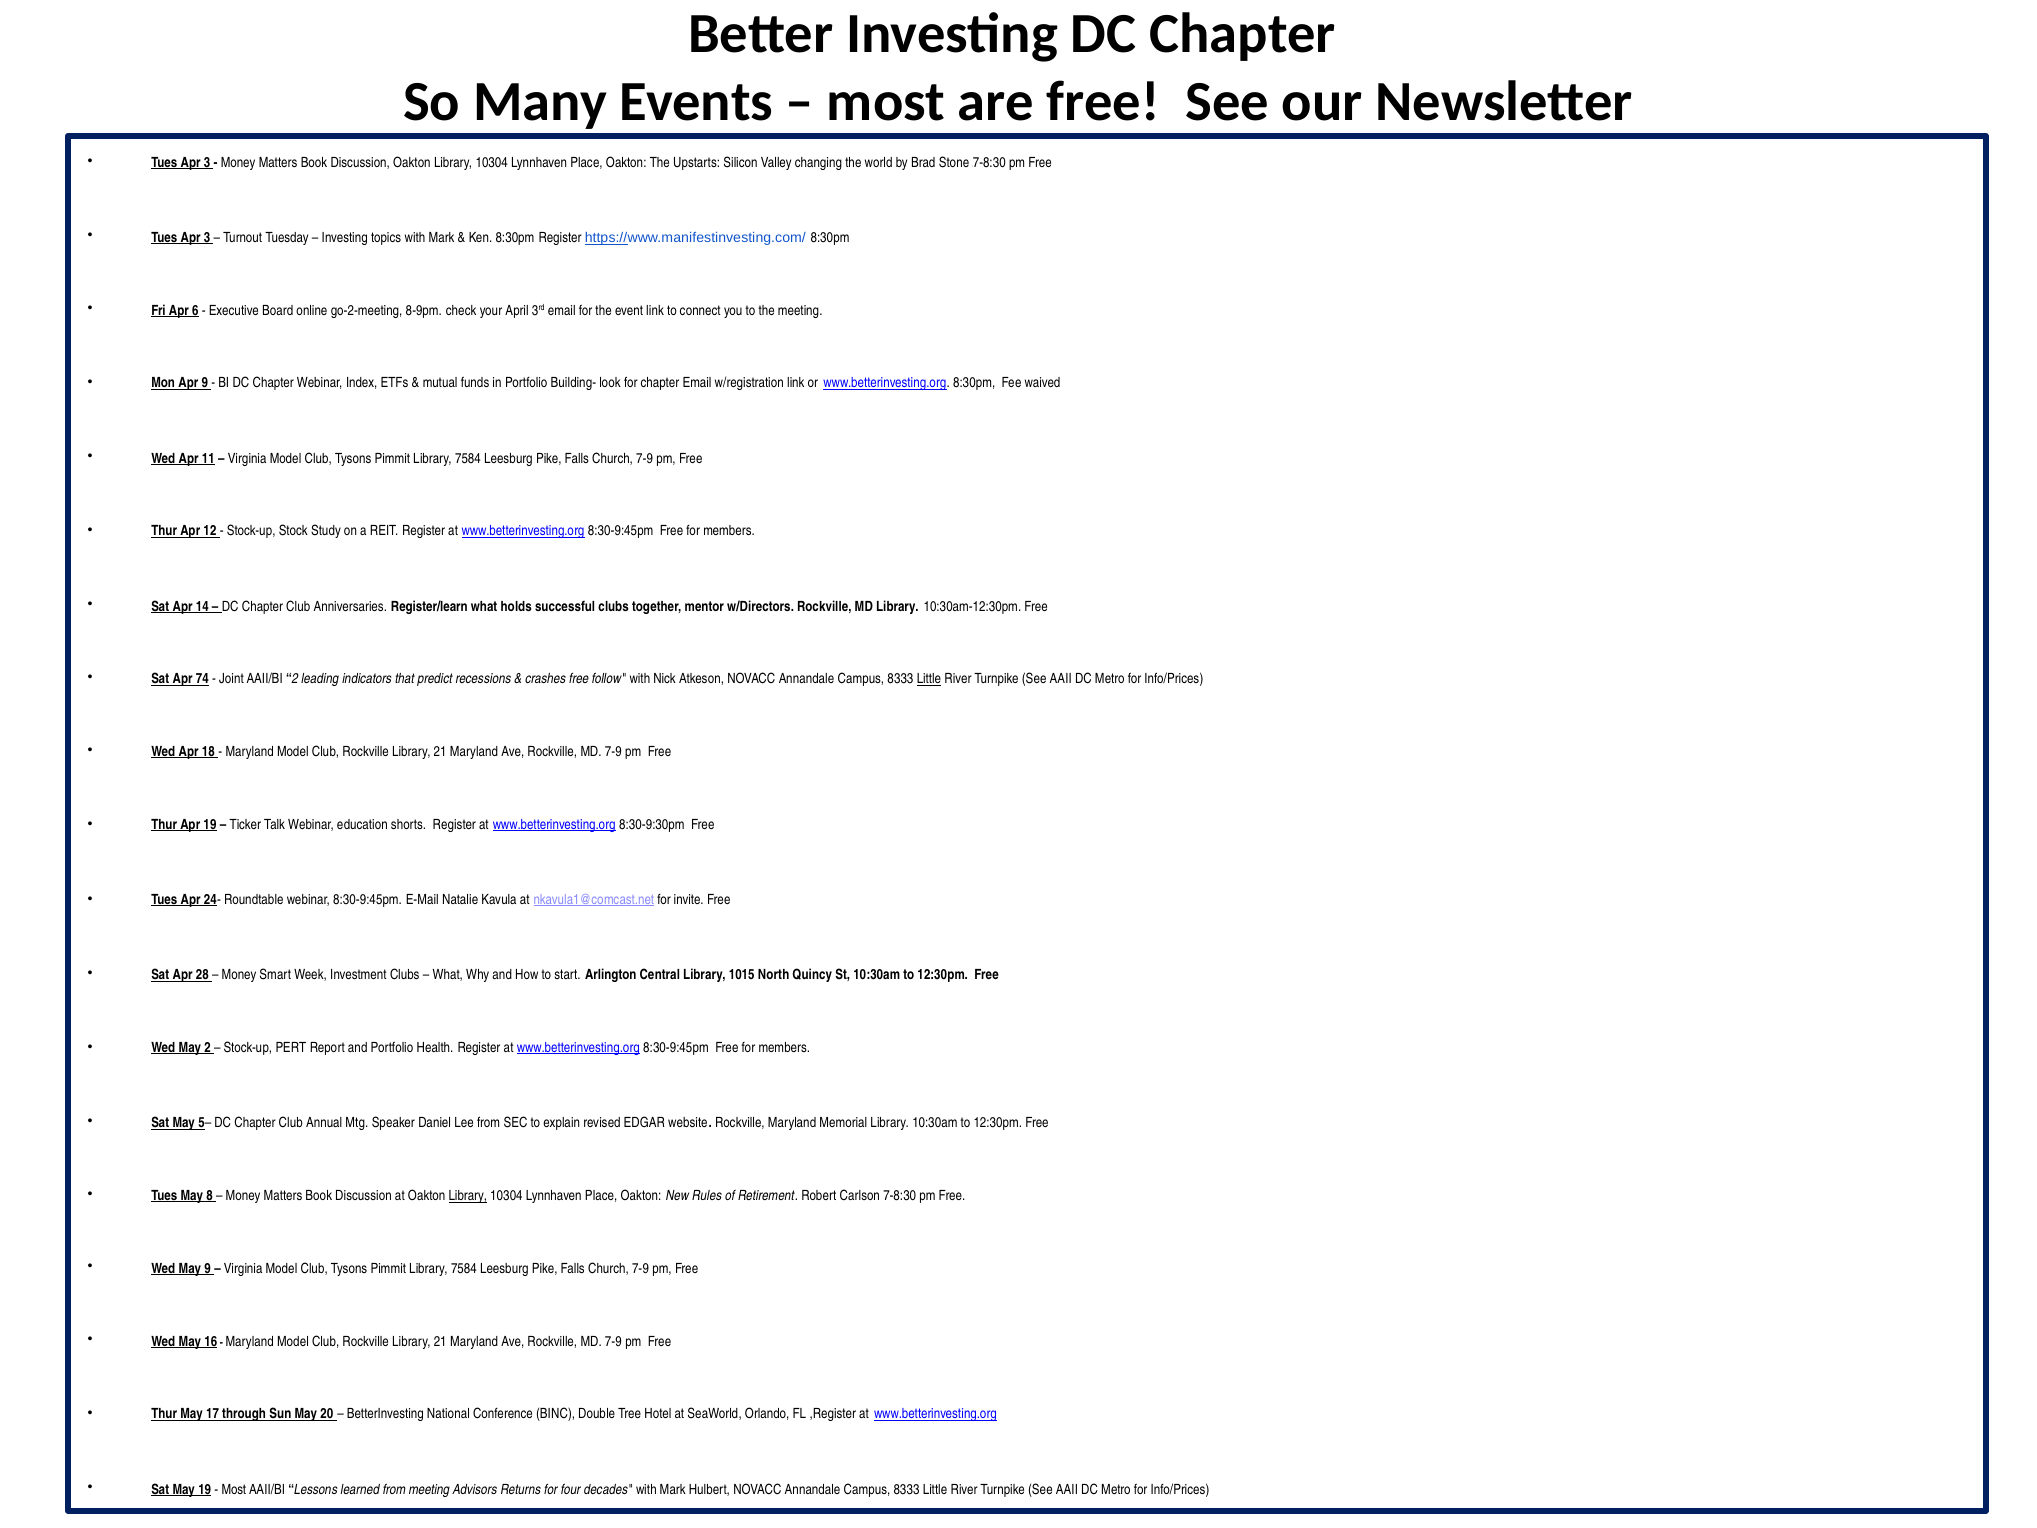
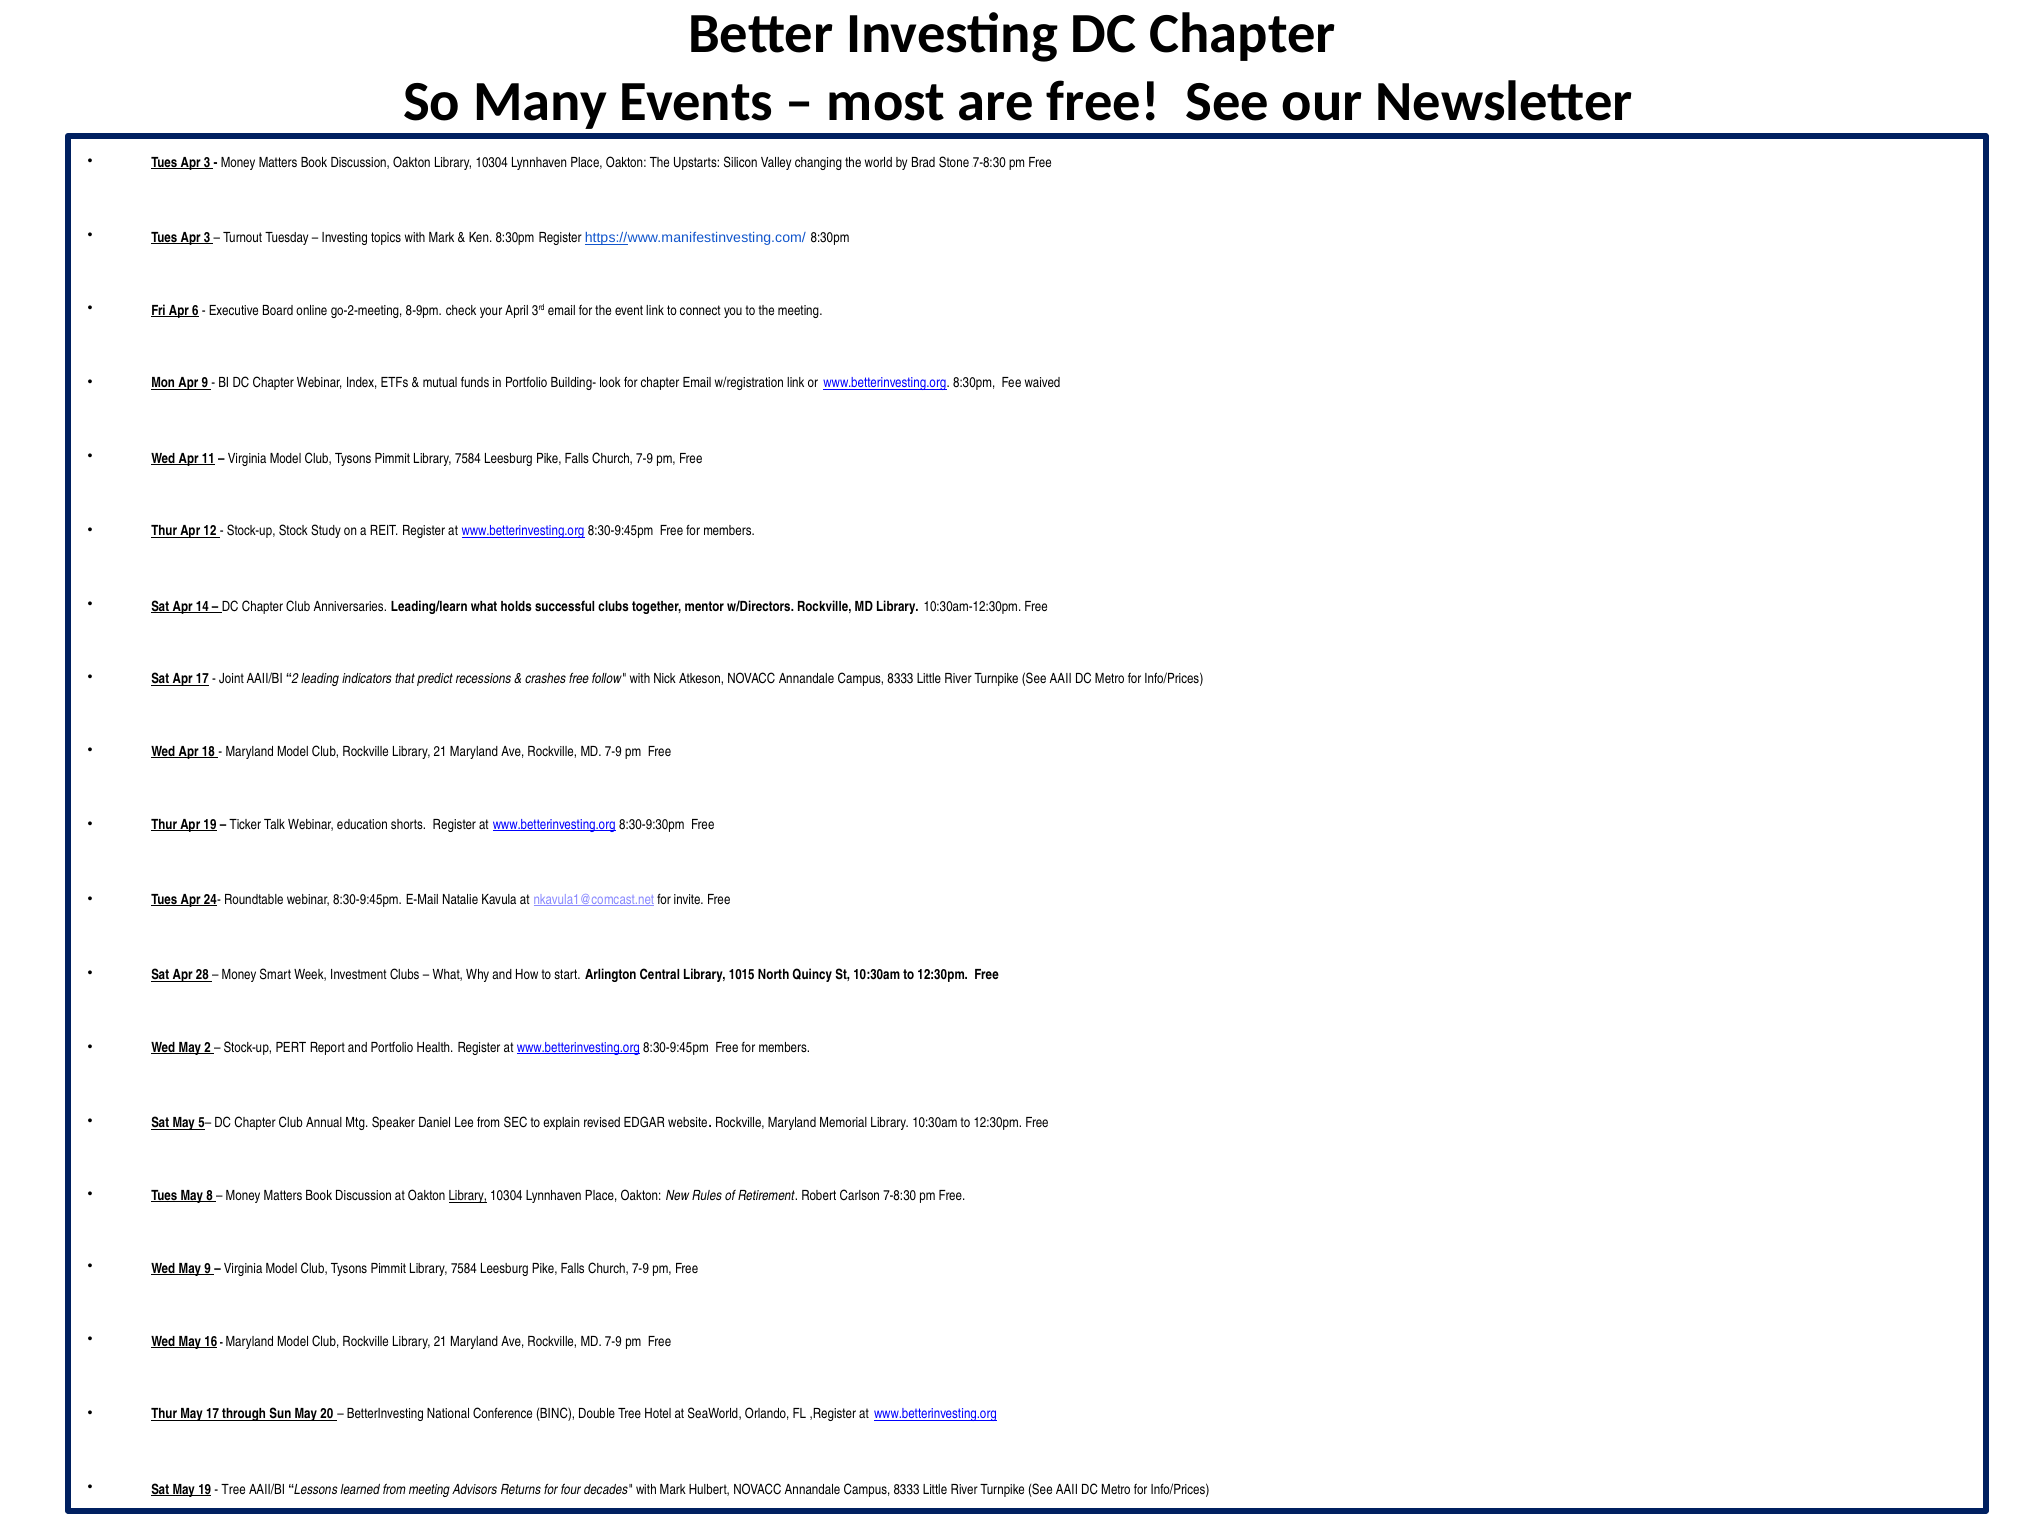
Register/learn: Register/learn -> Leading/learn (429, 606)
Apr 74: 74 -> 17 (202, 679)
Little underline: present -> none (929, 679)
Most: Most -> Tree (234, 1489)
